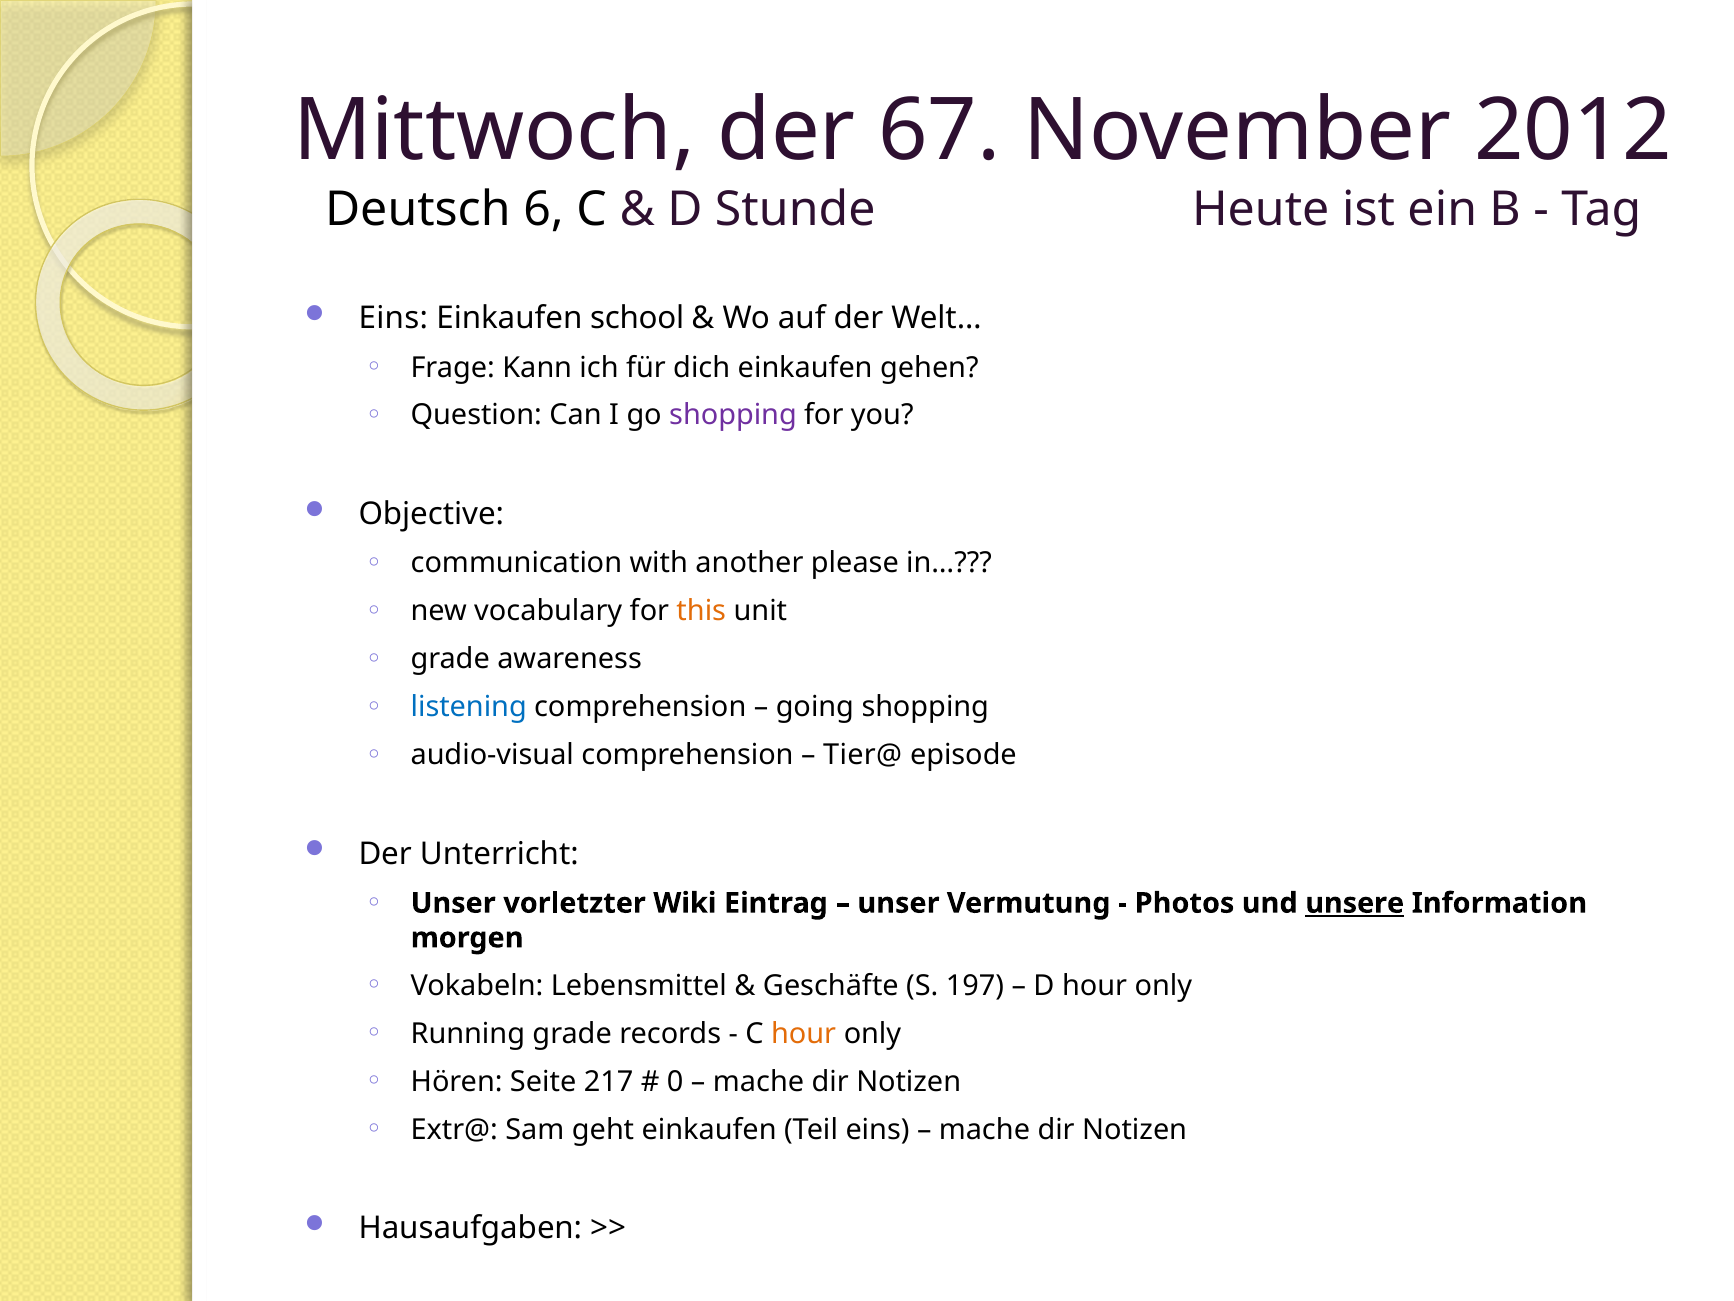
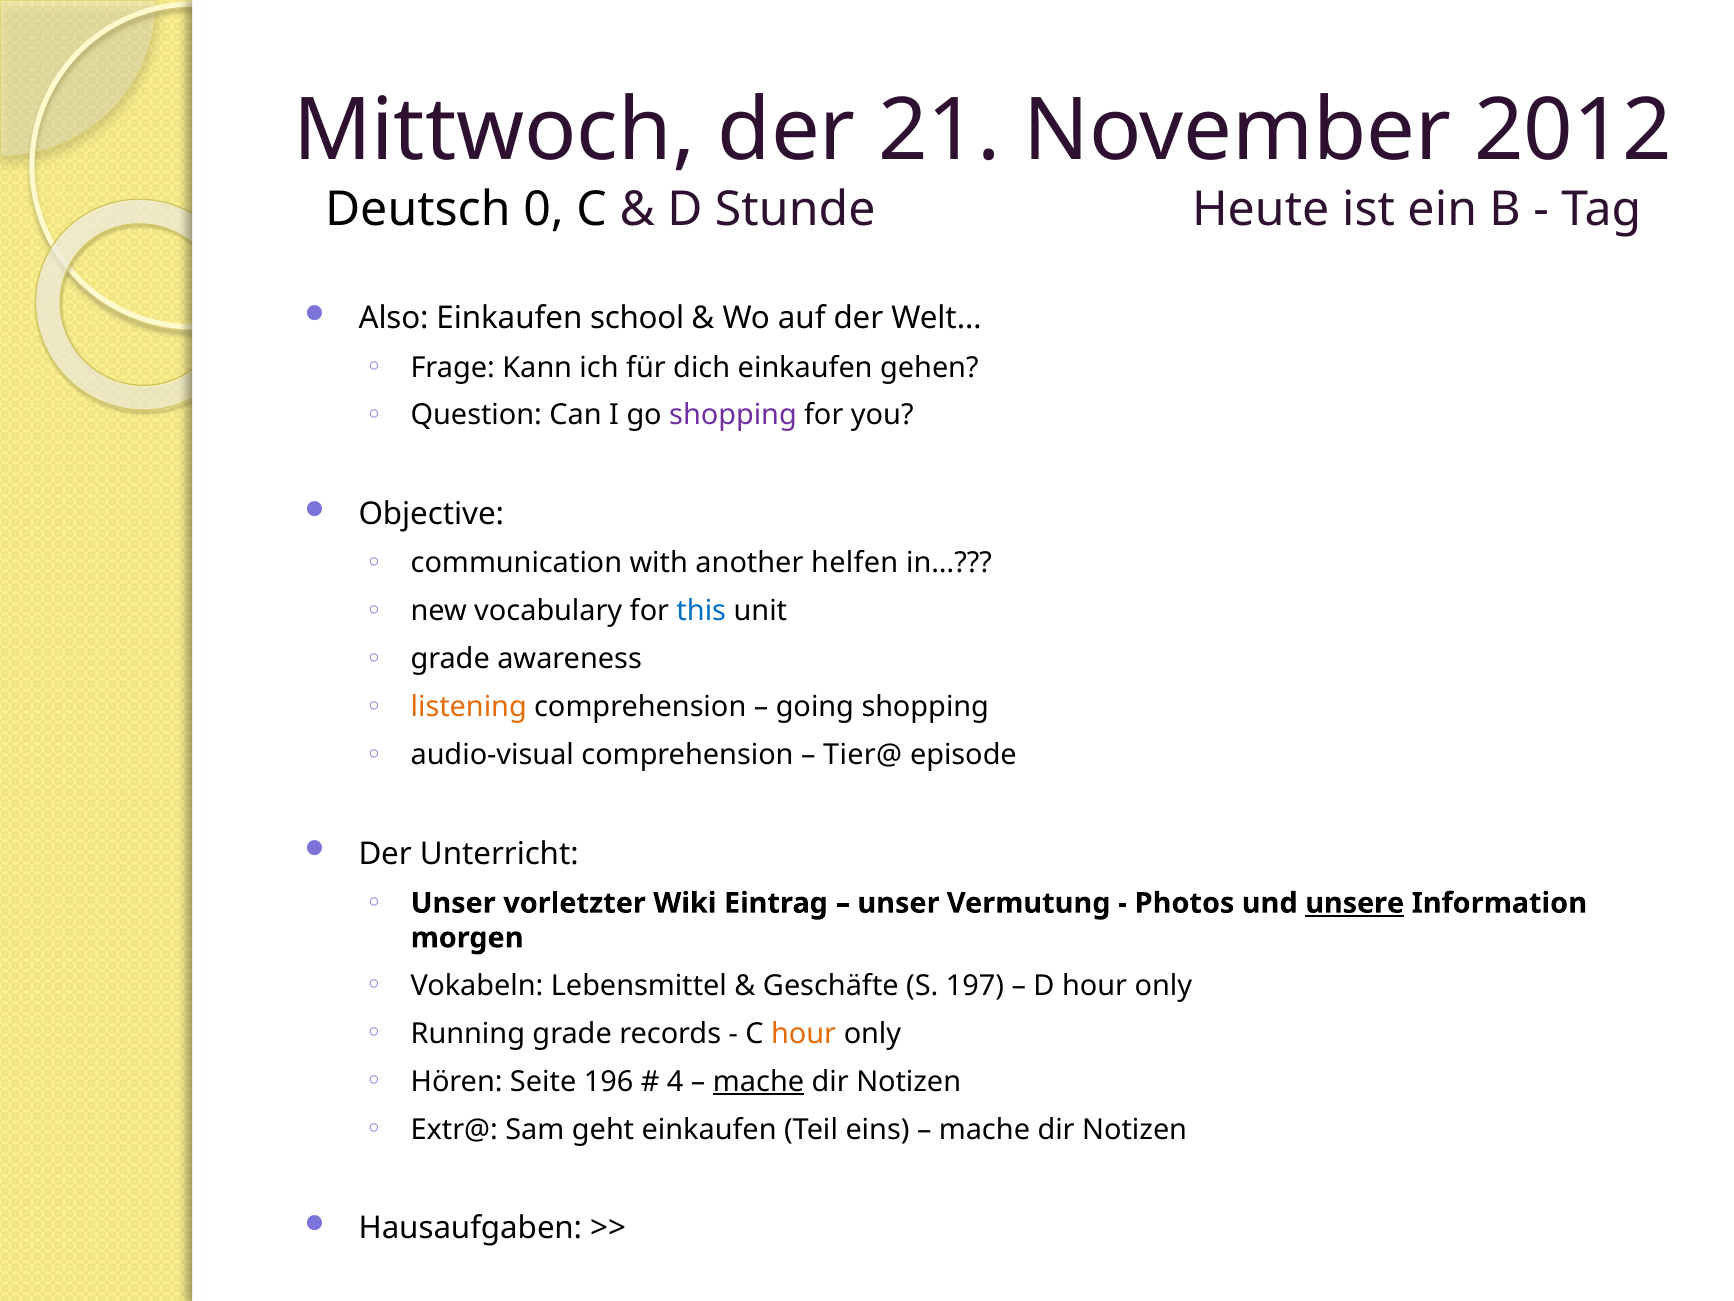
67: 67 -> 21 (940, 131)
6: 6 -> 0 (544, 209)
Eins: Eins -> Also (394, 318)
please: please -> helfen (855, 563)
this colour: orange -> blue (701, 611)
listening colour: blue -> orange (469, 707)
217: 217 -> 196 (609, 1081)
0: 0 -> 4 (675, 1081)
mache underline: none -> present (759, 1081)
